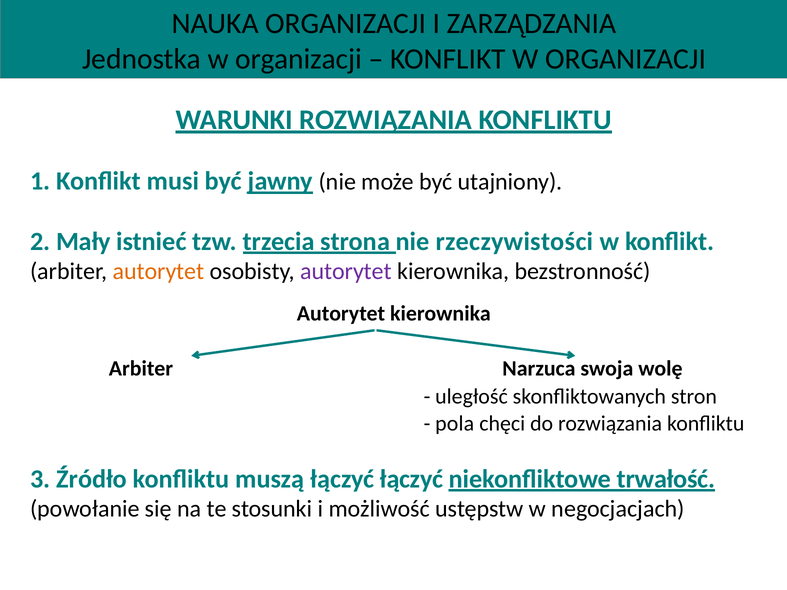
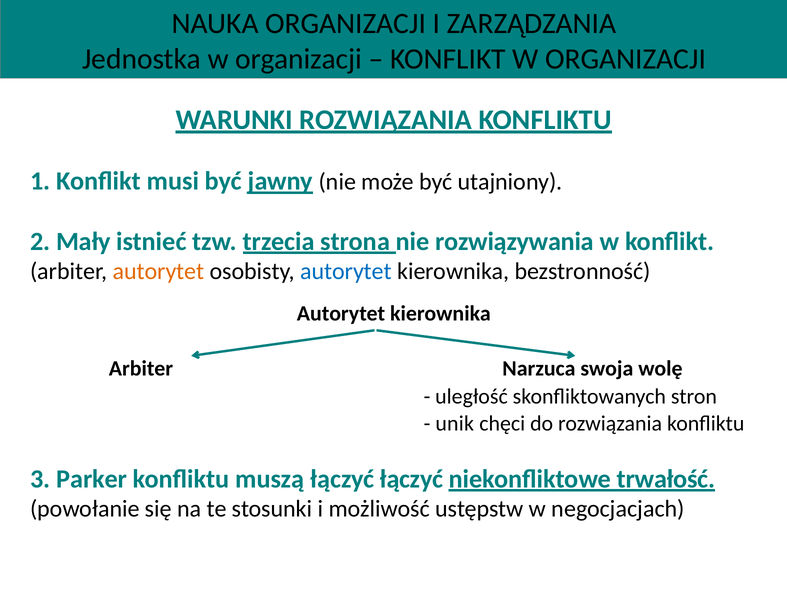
rzeczywistości: rzeczywistości -> rozwiązywania (515, 242)
autorytet colour: purple -> blue (346, 272)
pola: pola -> unik (455, 424)
Źródło: Źródło -> Parker (92, 479)
